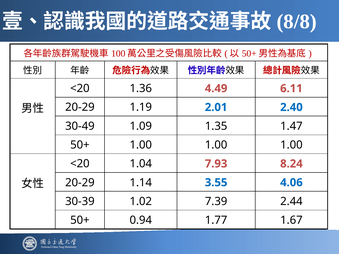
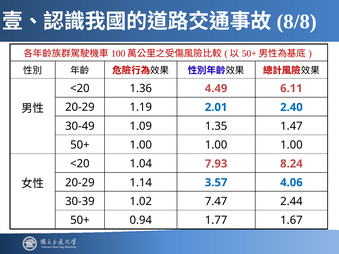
3.55: 3.55 -> 3.57 (216, 183)
7.39: 7.39 -> 7.47 (216, 202)
